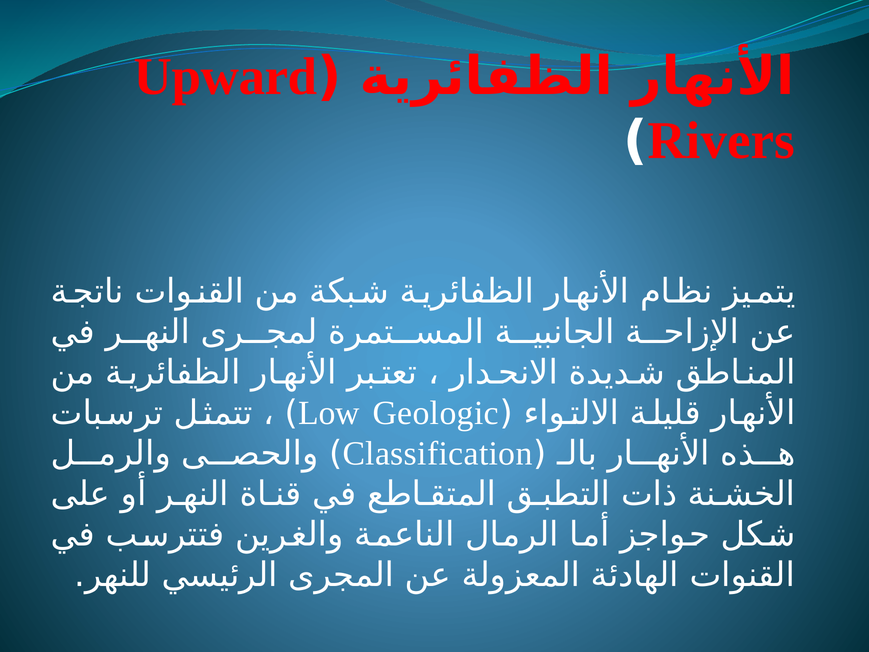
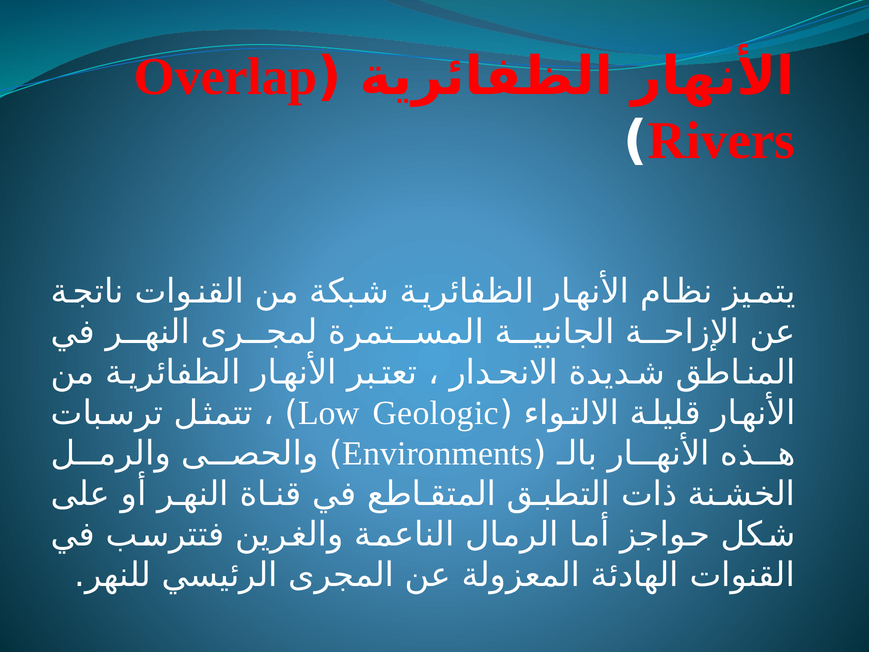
Upward: Upward -> Overlap (226, 77)
Classification: Classification -> Environments (438, 454)
